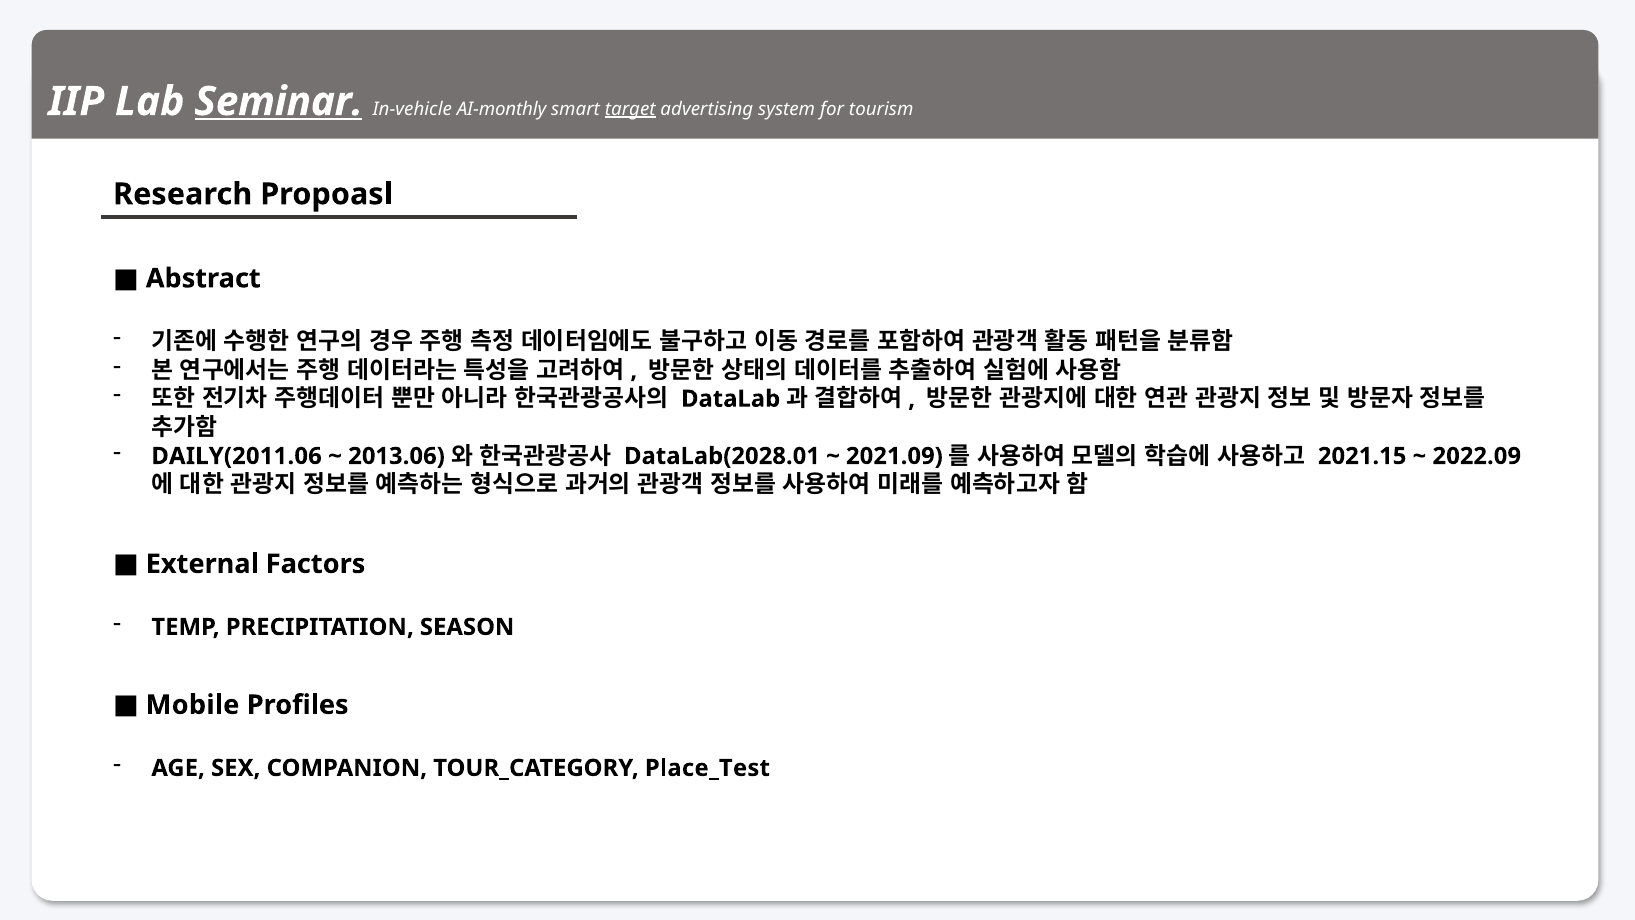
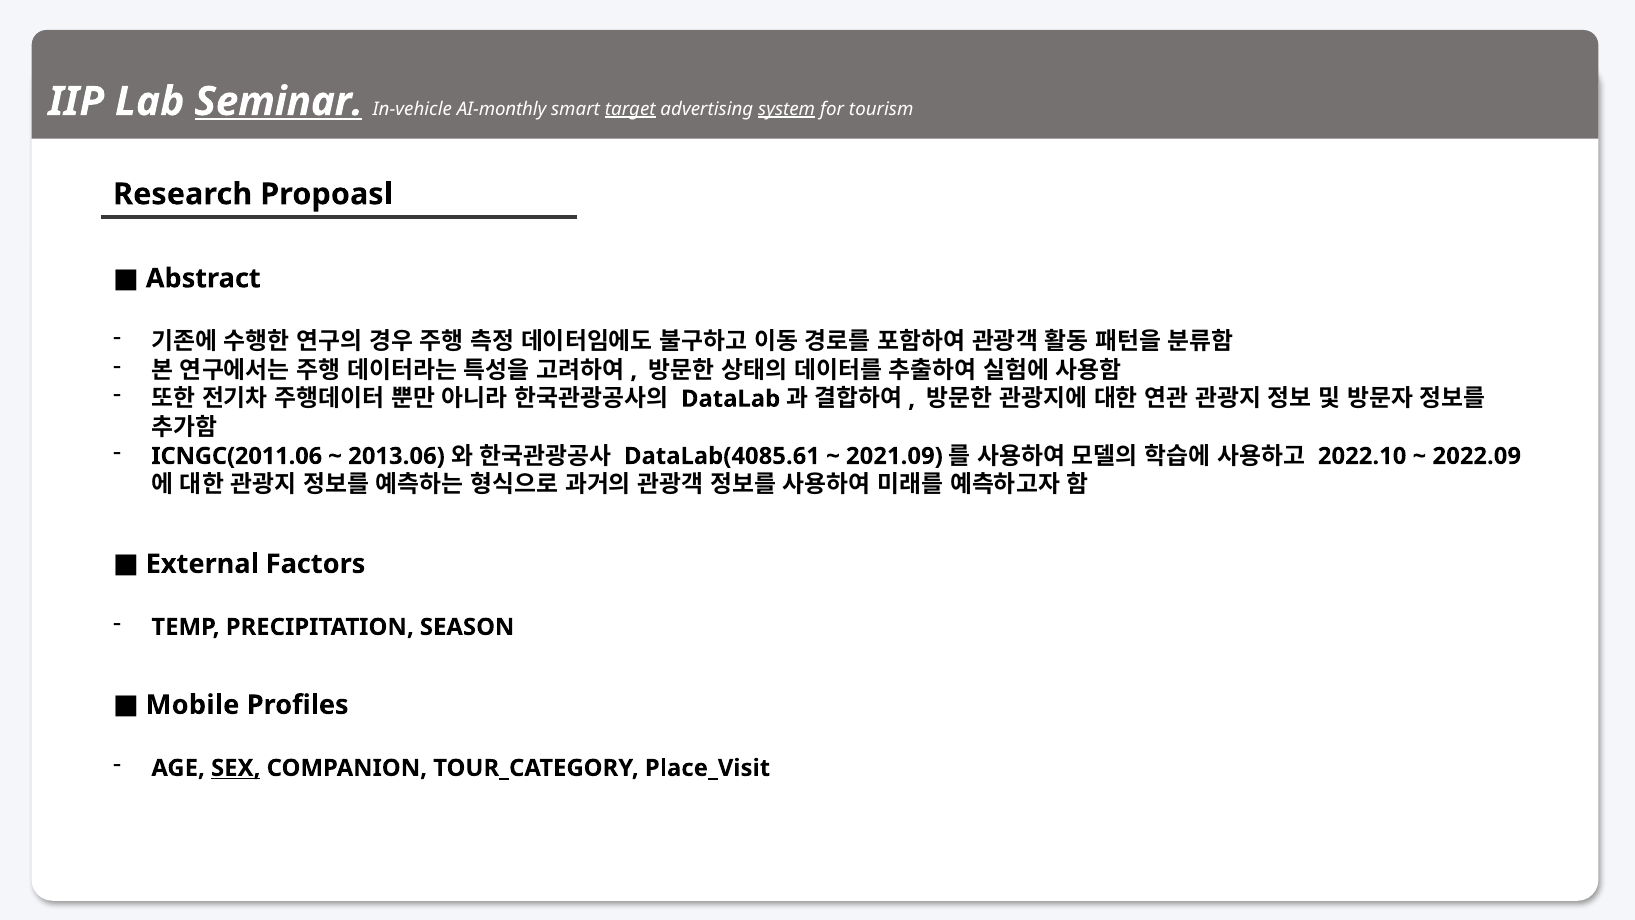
system underline: none -> present (787, 109)
DAILY(2011.06: DAILY(2011.06 -> ICNGC(2011.06 (237, 456)
DataLab(2028.01: DataLab(2028.01 -> DataLab(4085.61 (722, 456)
2021.15: 2021.15 -> 2022.10 (1362, 456)
SEX underline: none -> present (236, 768)
Place_Test: Place_Test -> Place_Visit (708, 768)
